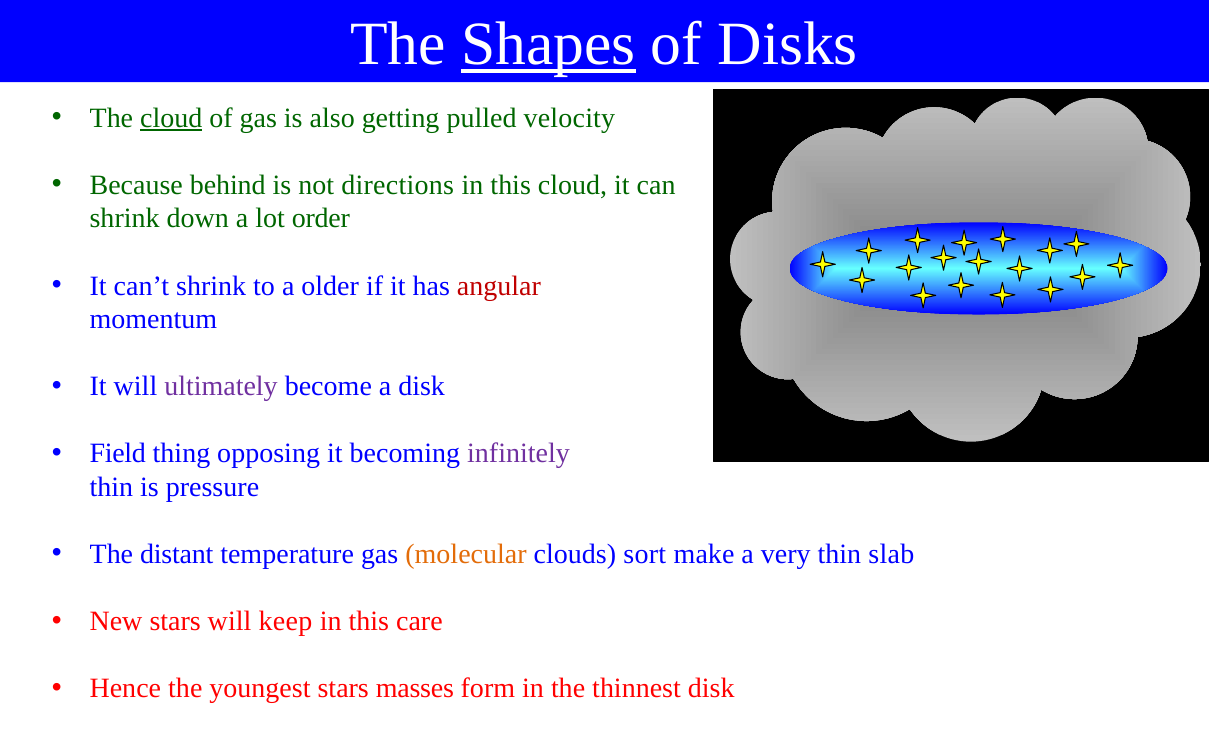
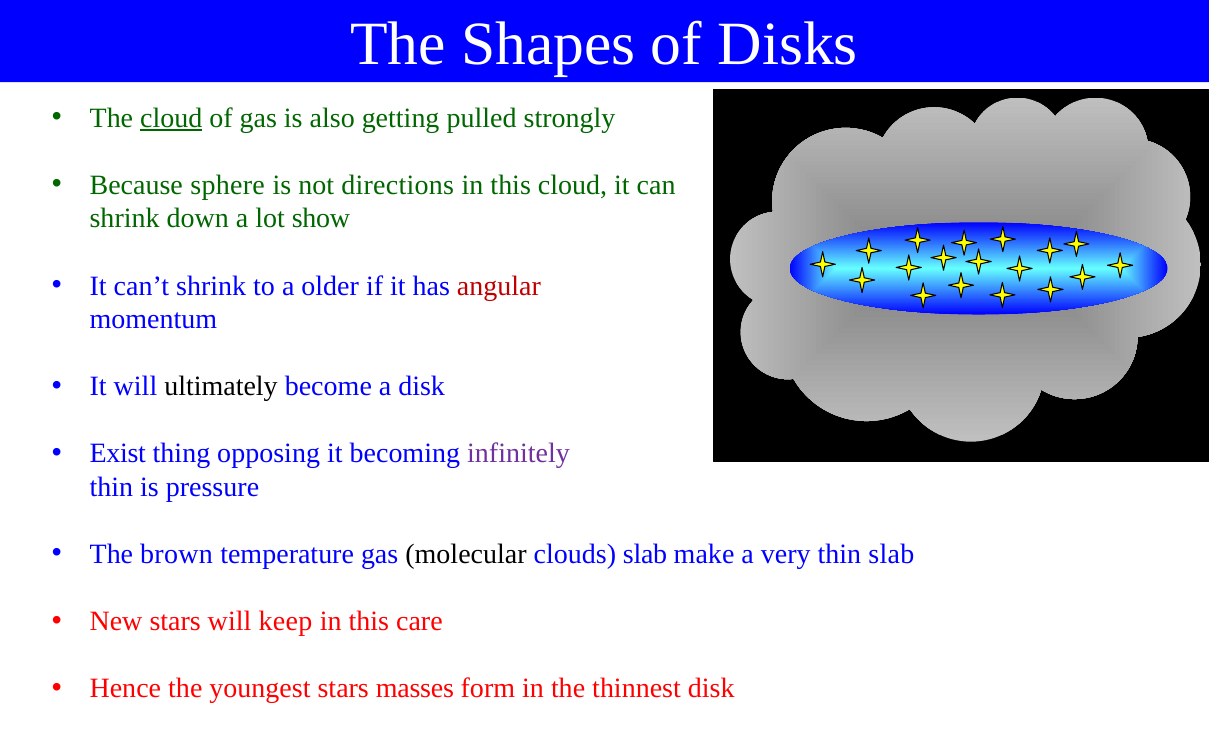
Shapes underline: present -> none (549, 45)
velocity: velocity -> strongly (570, 118)
behind: behind -> sphere (228, 185)
order: order -> show (321, 219)
ultimately colour: purple -> black (221, 387)
Field: Field -> Exist (118, 454)
distant: distant -> brown (176, 555)
molecular colour: orange -> black (466, 555)
clouds sort: sort -> slab (645, 555)
